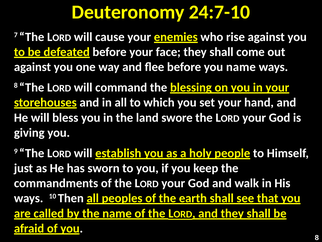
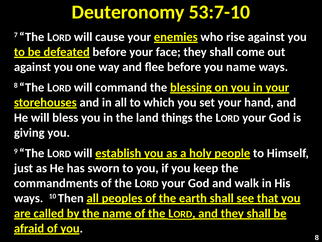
24:7-10: 24:7-10 -> 53:7-10 (219, 12)
swore: swore -> things (177, 117)
